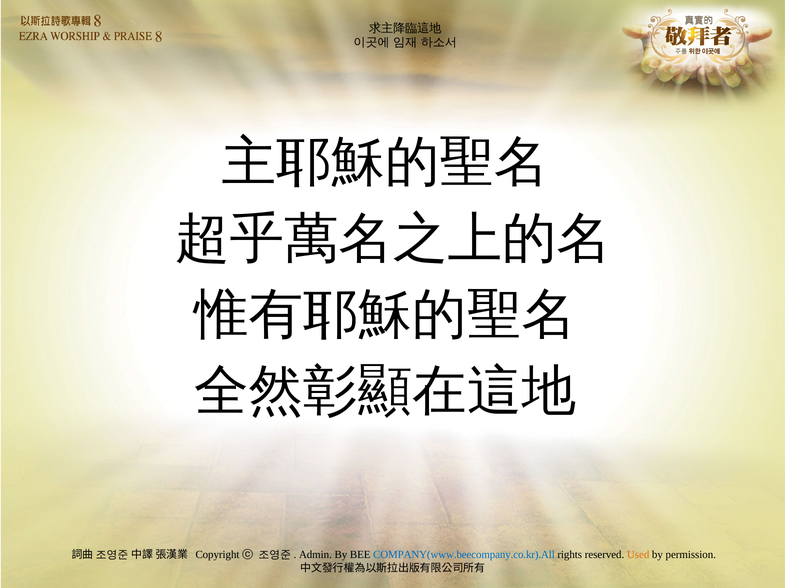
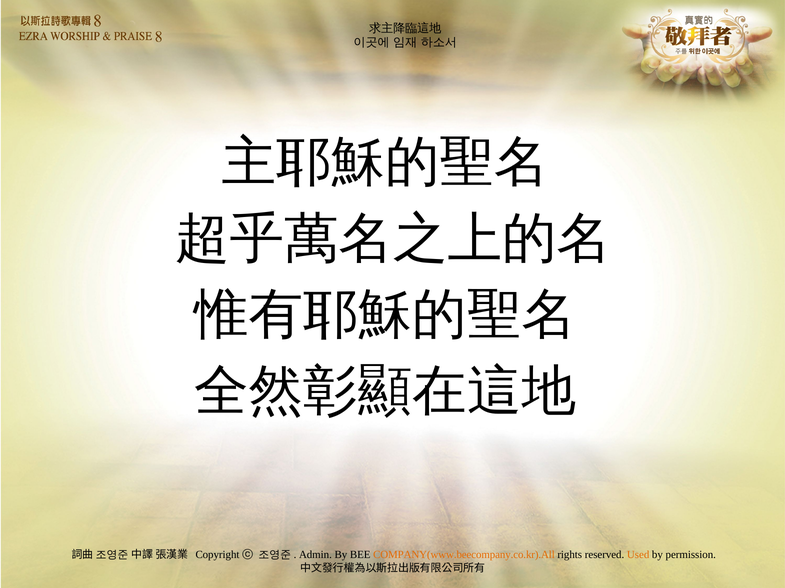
COMPANY(www.beecompany.co.kr).All colour: blue -> orange (464, 556)
